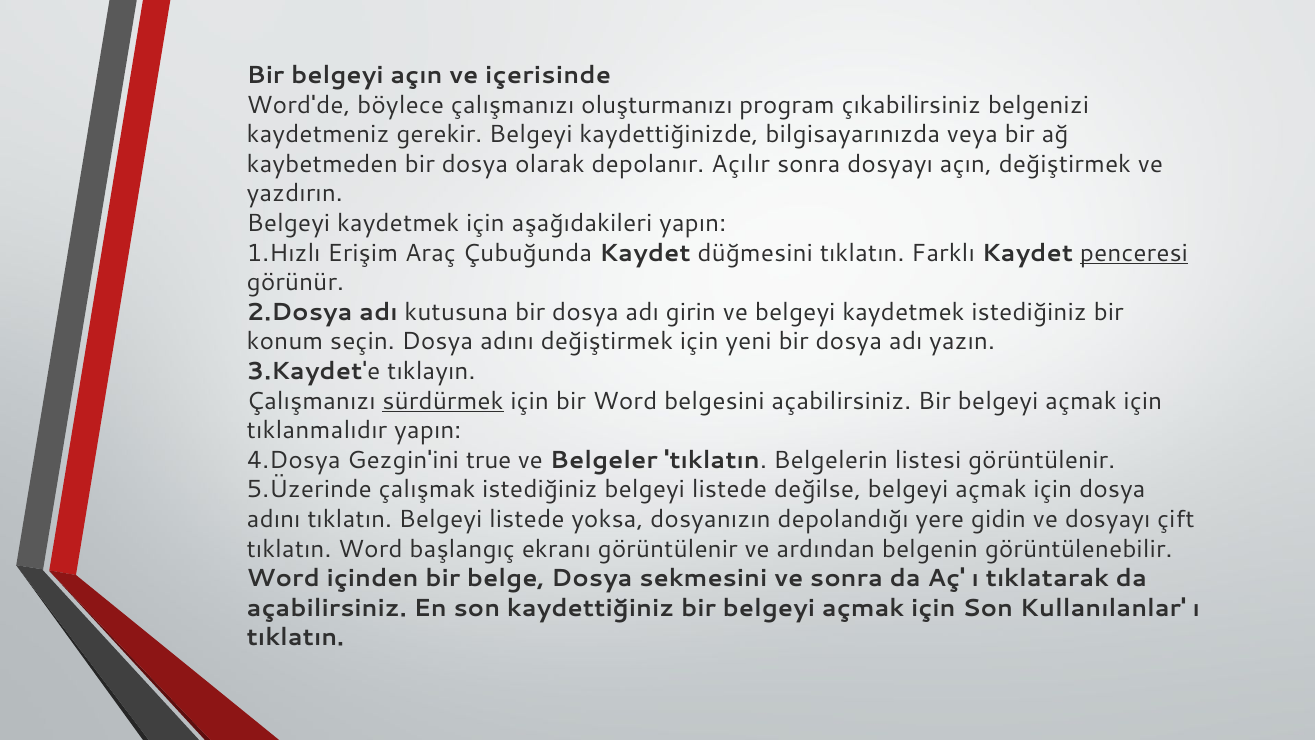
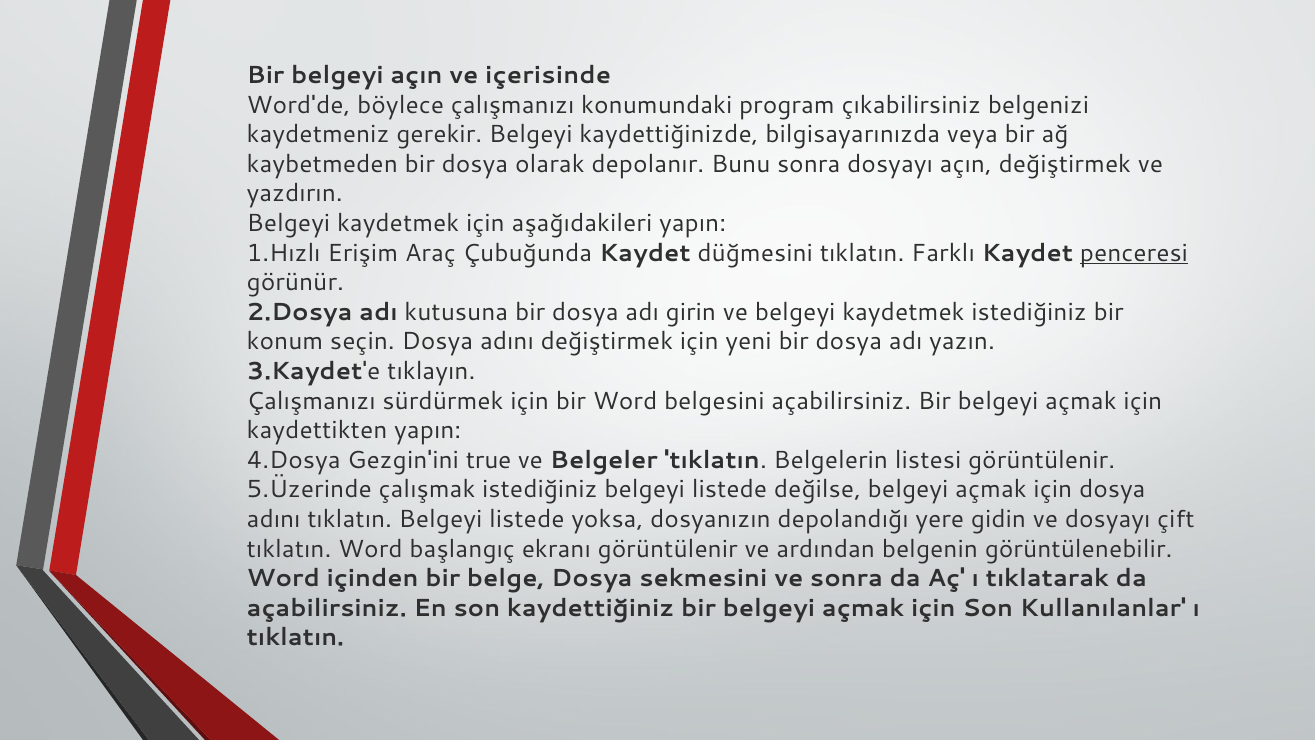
oluşturmanızı: oluşturmanızı -> konumundaki (657, 105)
Açılır: Açılır -> Bunu (741, 164)
sürdürmek underline: present -> none (443, 401)
tıklanmalıdır: tıklanmalıdır -> kaydettikten (317, 430)
